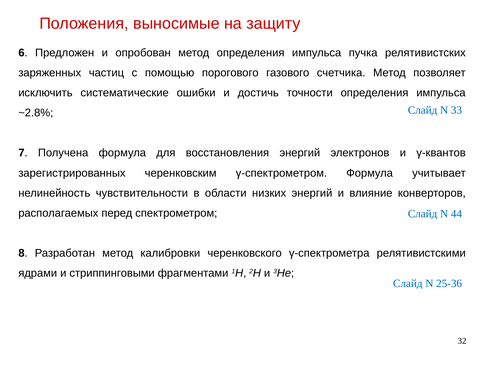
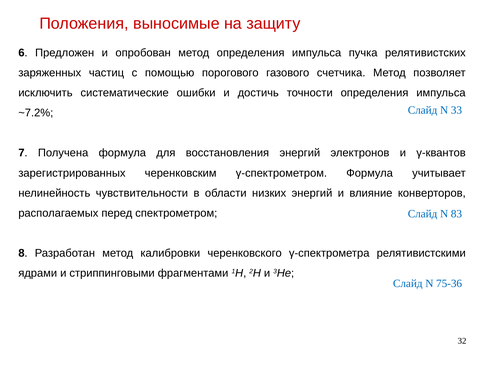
~2.8%: ~2.8% -> ~7.2% (36, 113)
44: 44 -> 83 (456, 214)
25-36: 25-36 -> 75-36 (449, 284)
